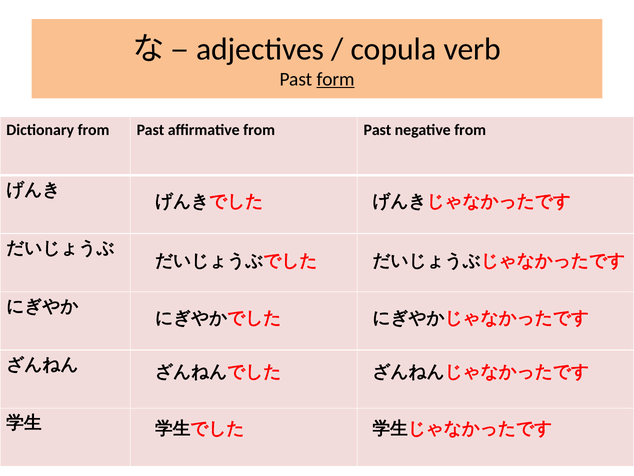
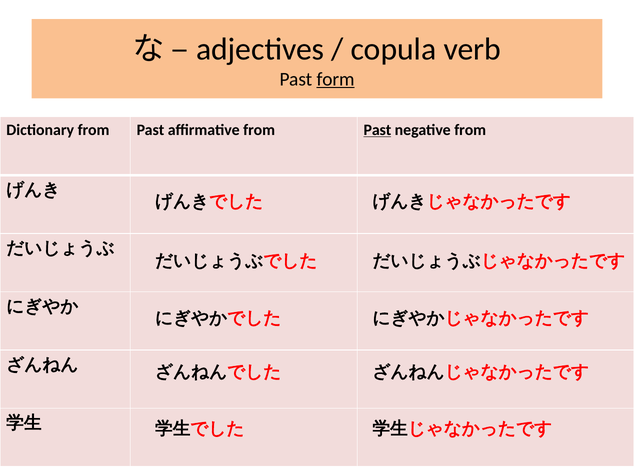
Past underline: none -> present (377, 130)
